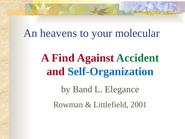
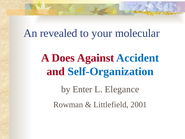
heavens: heavens -> revealed (59, 33)
Find: Find -> Does (63, 58)
Accident colour: green -> blue (138, 58)
Band: Band -> Enter (83, 89)
